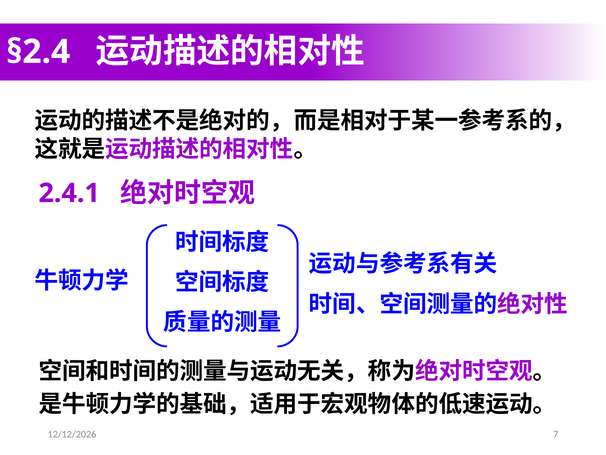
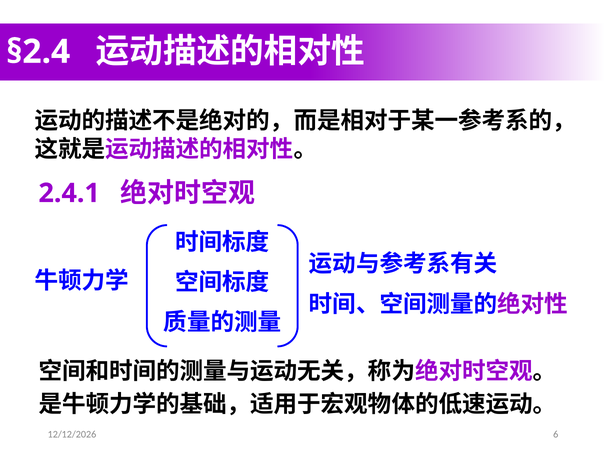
7: 7 -> 6 (556, 434)
